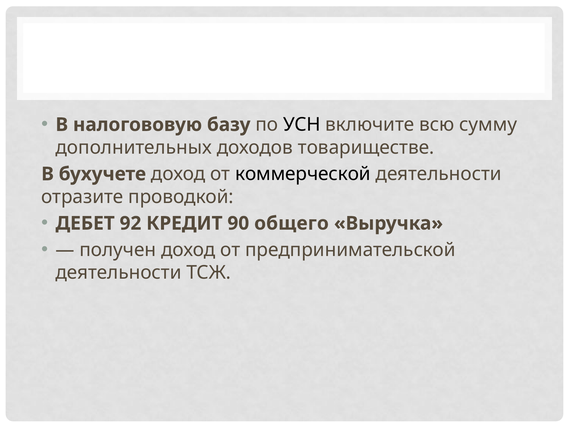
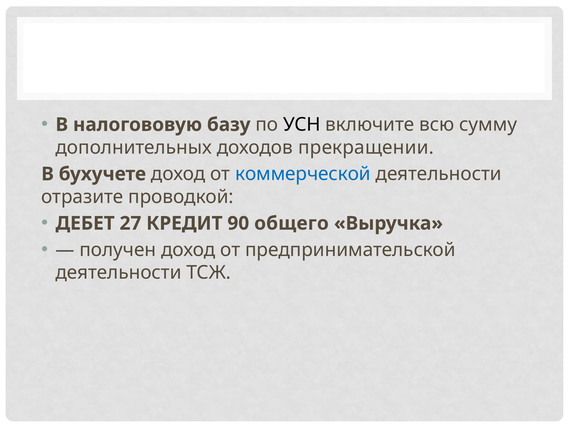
товариществе: товариществе -> прекращении (366, 147)
коммерческой colour: black -> blue (303, 174)
92: 92 -> 27 (130, 223)
